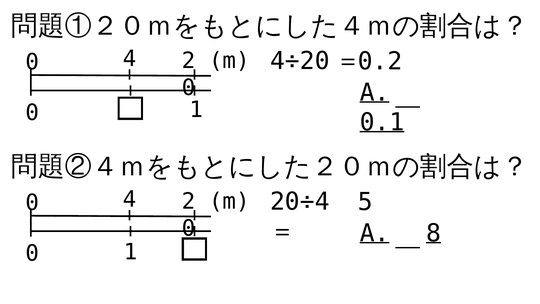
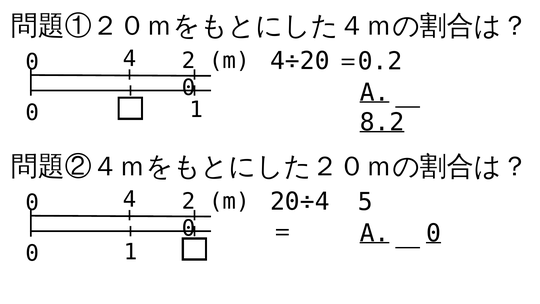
0.1: 0.1 -> 8.2 (382, 122)
A 8: 8 -> 0 (434, 233)
